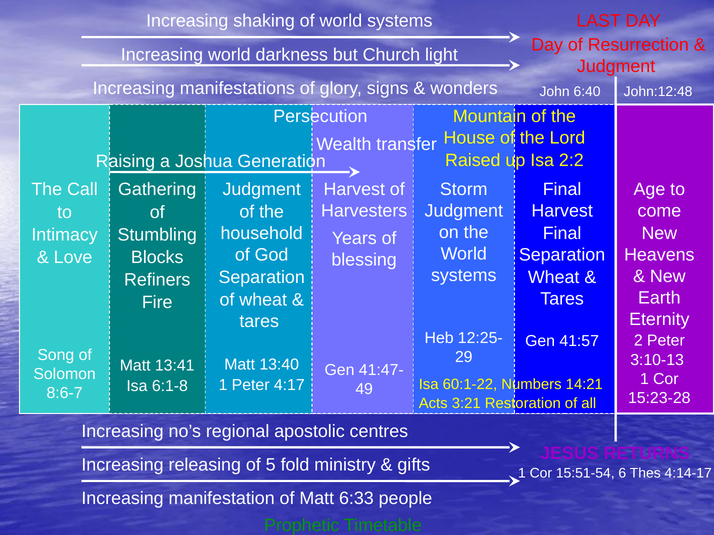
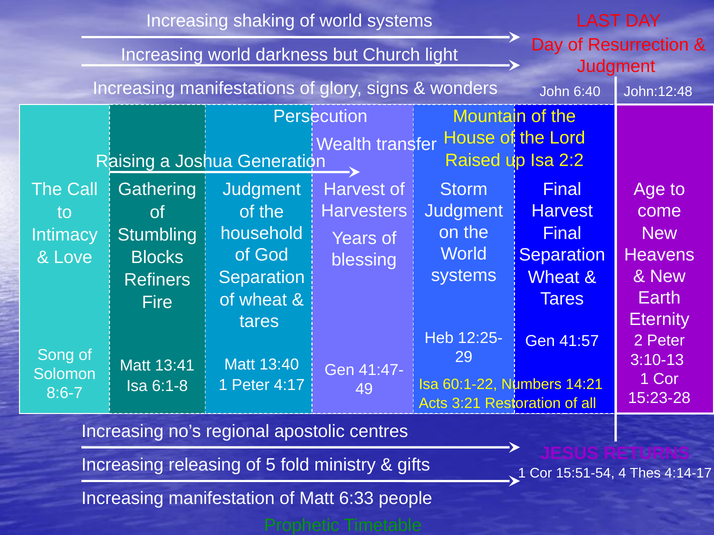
6: 6 -> 4 (622, 474)
